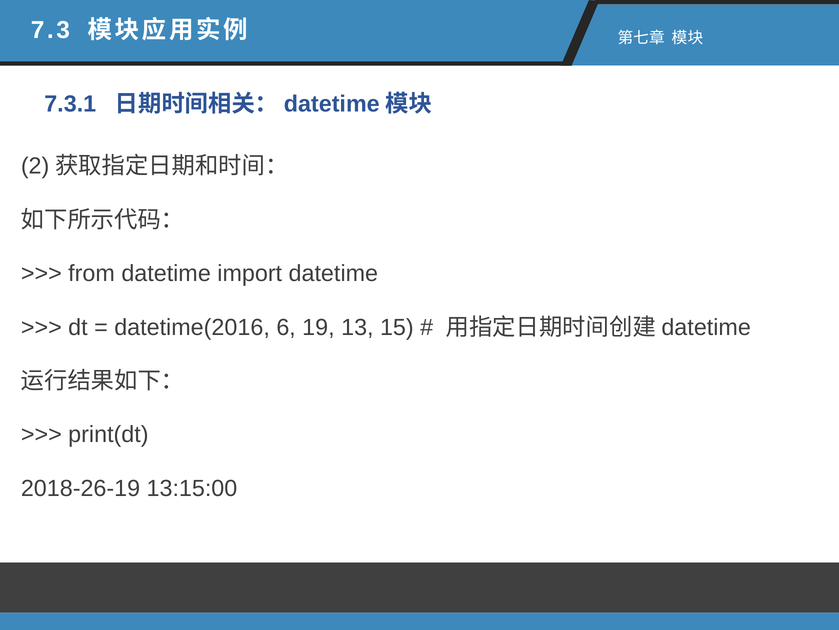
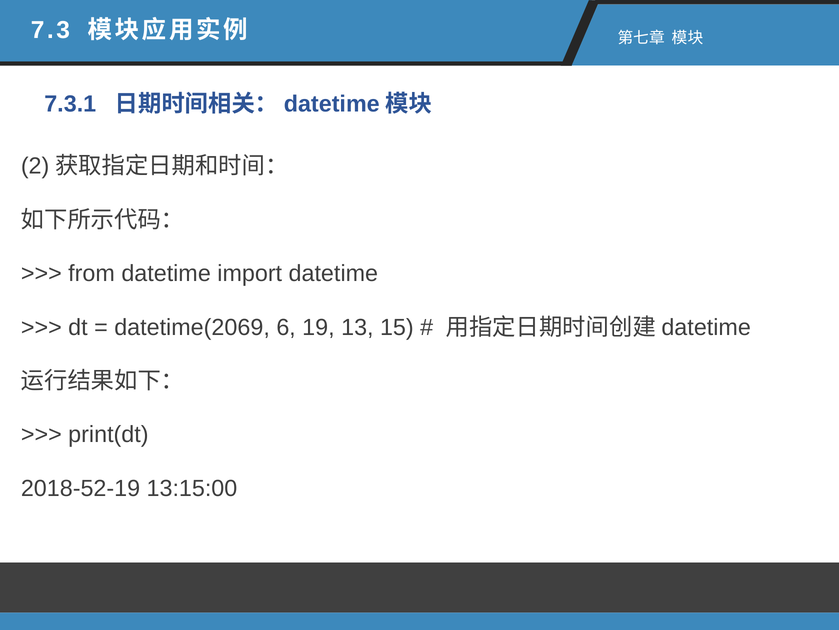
datetime(2016: datetime(2016 -> datetime(2069 (192, 327)
2018-26-19: 2018-26-19 -> 2018-52-19 (81, 488)
